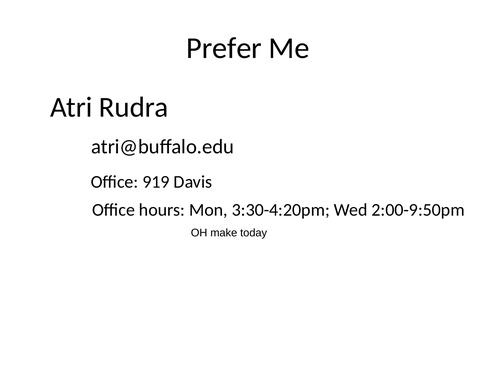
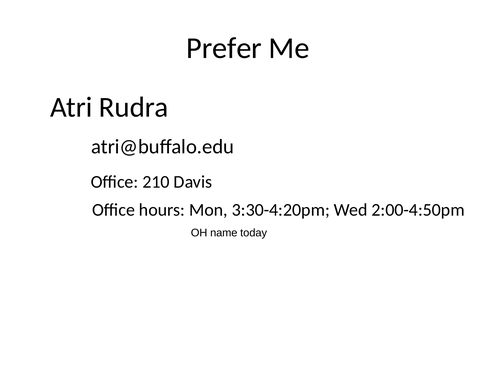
919: 919 -> 210 (156, 182)
2:00-9:50pm: 2:00-9:50pm -> 2:00-4:50pm (418, 210)
make: make -> name (224, 233)
